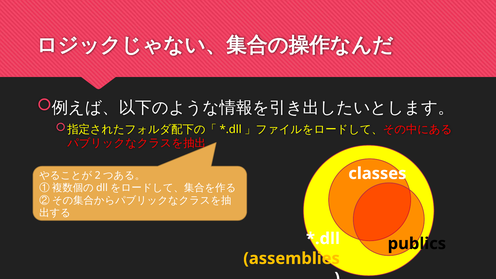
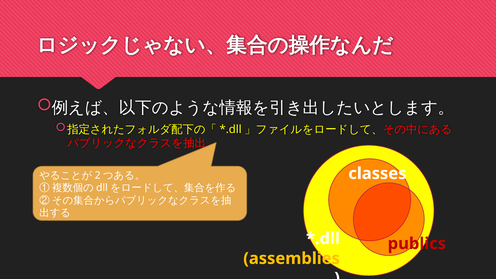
publics colour: black -> red (417, 244)
